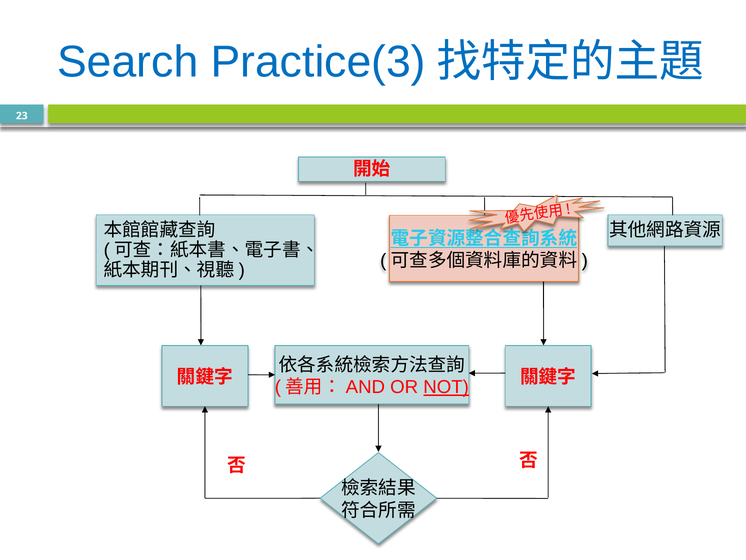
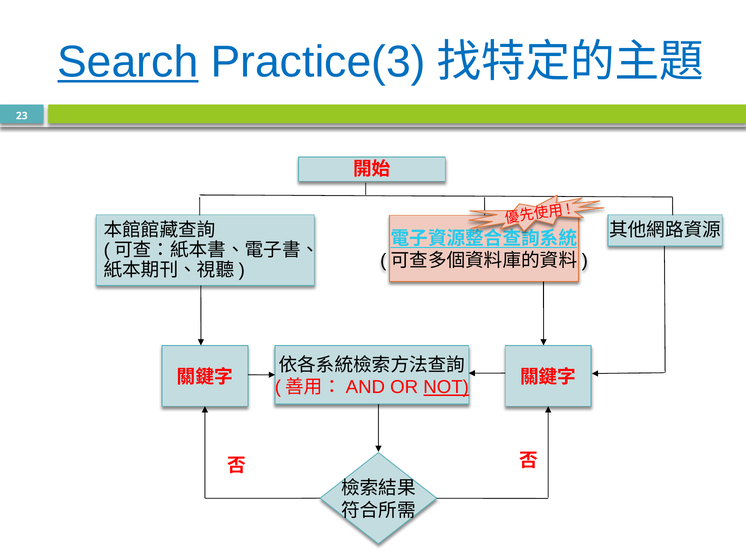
Search underline: none -> present (128, 62)
